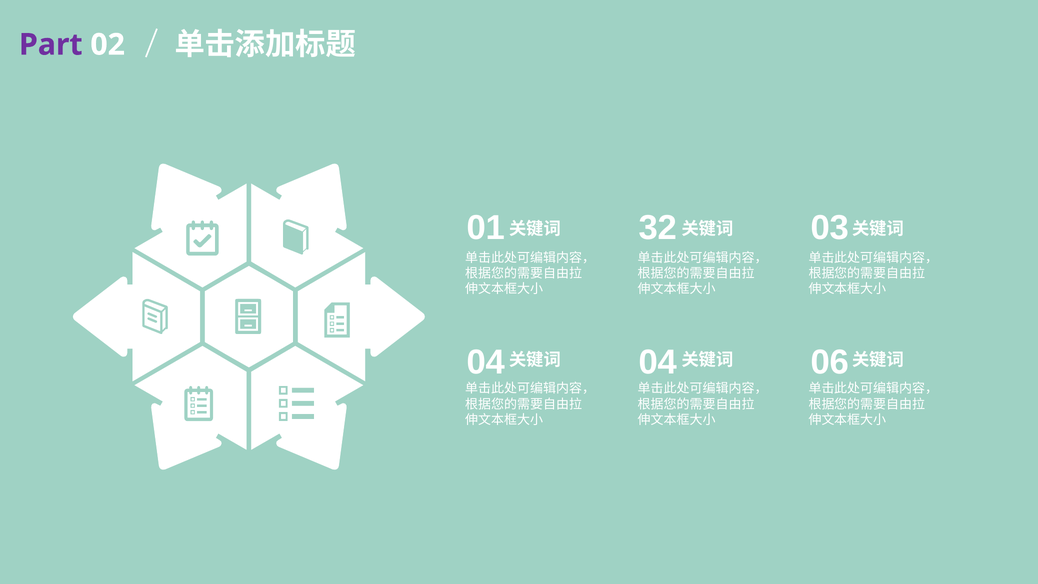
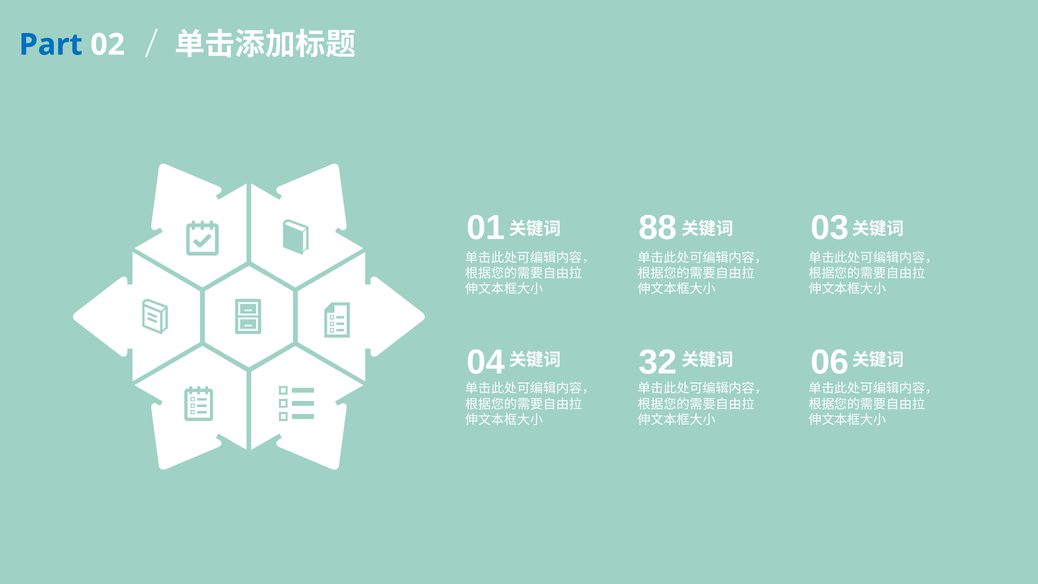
Part colour: purple -> blue (51, 45)
32: 32 -> 88 (658, 228)
04 04: 04 -> 32 (658, 362)
